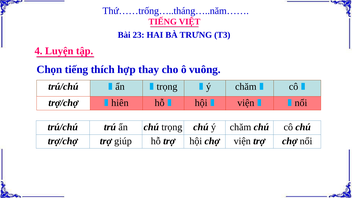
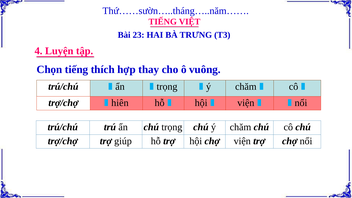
Thứ……trống…..tháng…..năm……: Thứ……trống…..tháng…..năm…… -> Thứ……sườn…..tháng…..năm…… (176, 11)
